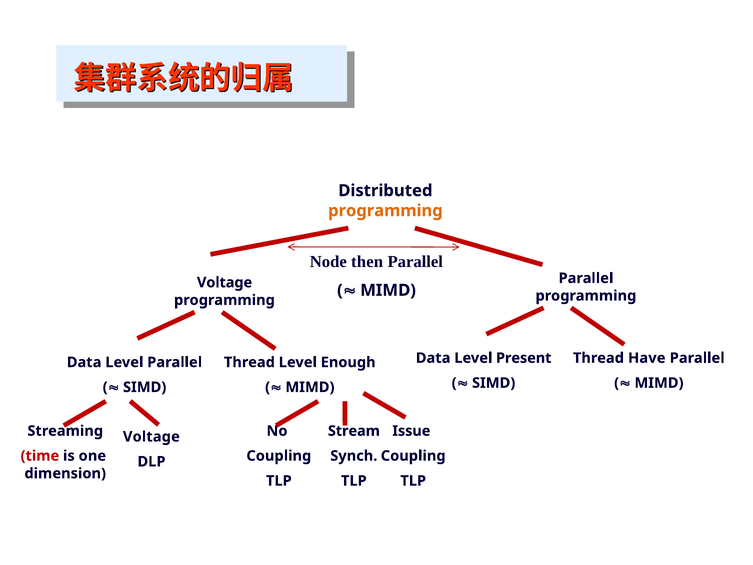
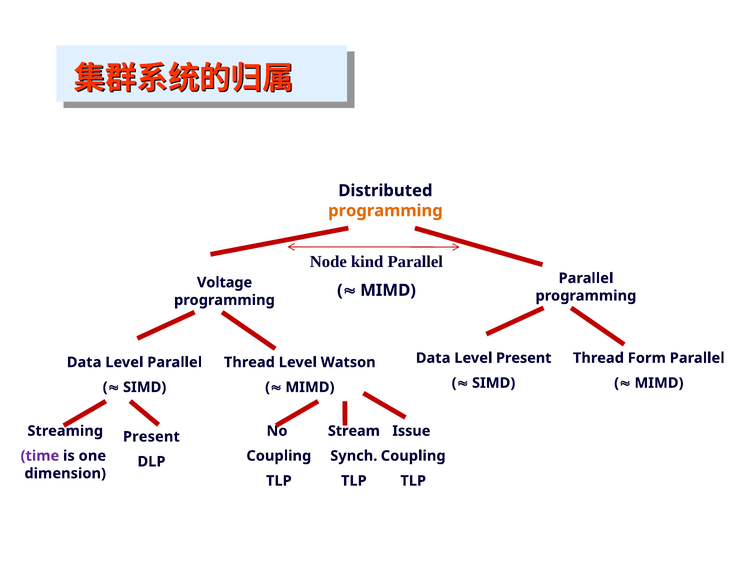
then: then -> kind (367, 262)
Have: Have -> Form (647, 358)
Enough: Enough -> Watson (348, 362)
Voltage: Voltage -> Present (151, 437)
time colour: red -> purple (40, 456)
